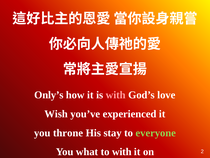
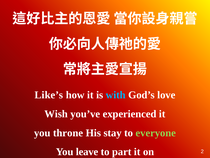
Only’s: Only’s -> Like’s (49, 95)
with colour: pink -> light blue (116, 95)
what: what -> leave (87, 151)
to with: with -> part (122, 151)
